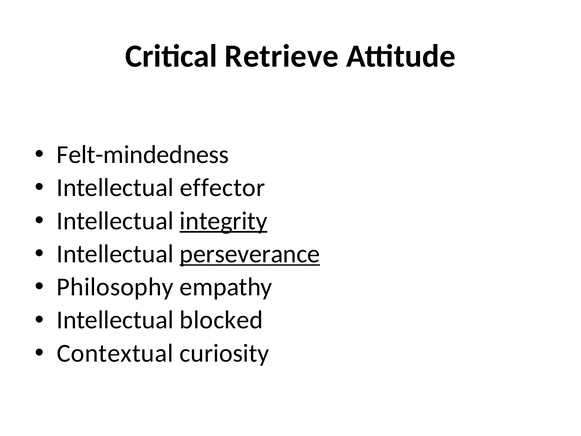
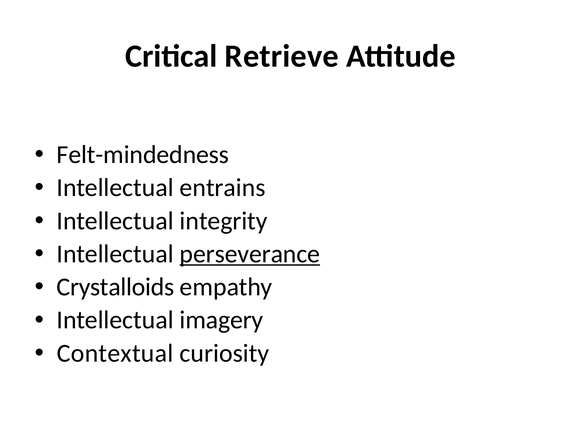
effector: effector -> entrains (223, 188)
integrity underline: present -> none (224, 221)
Philosophy: Philosophy -> Crystalloids (115, 287)
blocked: blocked -> imagery (221, 320)
